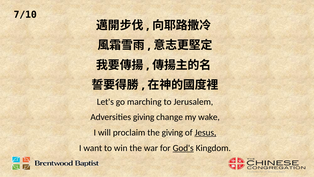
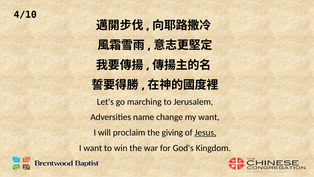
7/10: 7/10 -> 4/10 (25, 15)
Adversities giving: giving -> name (144, 117)
my wake: wake -> want (209, 117)
God's underline: present -> none (183, 148)
